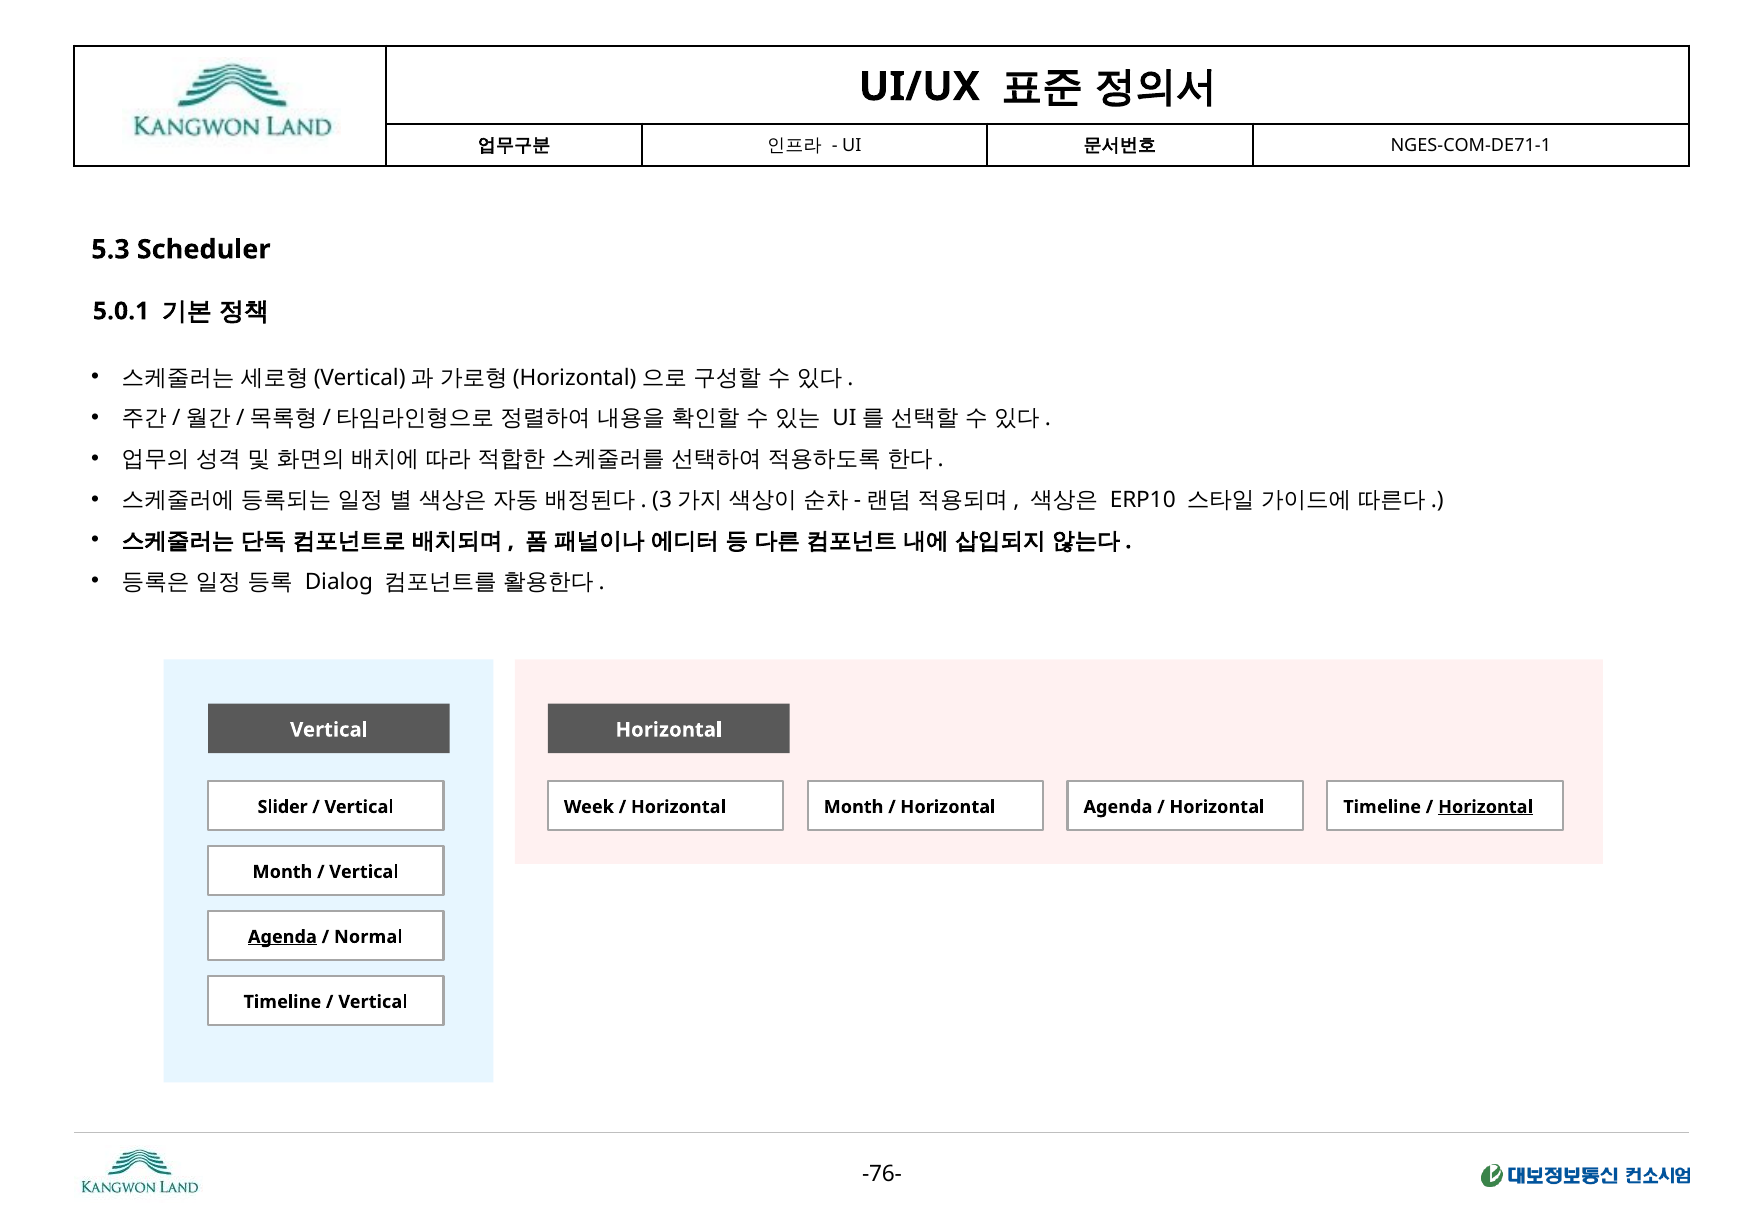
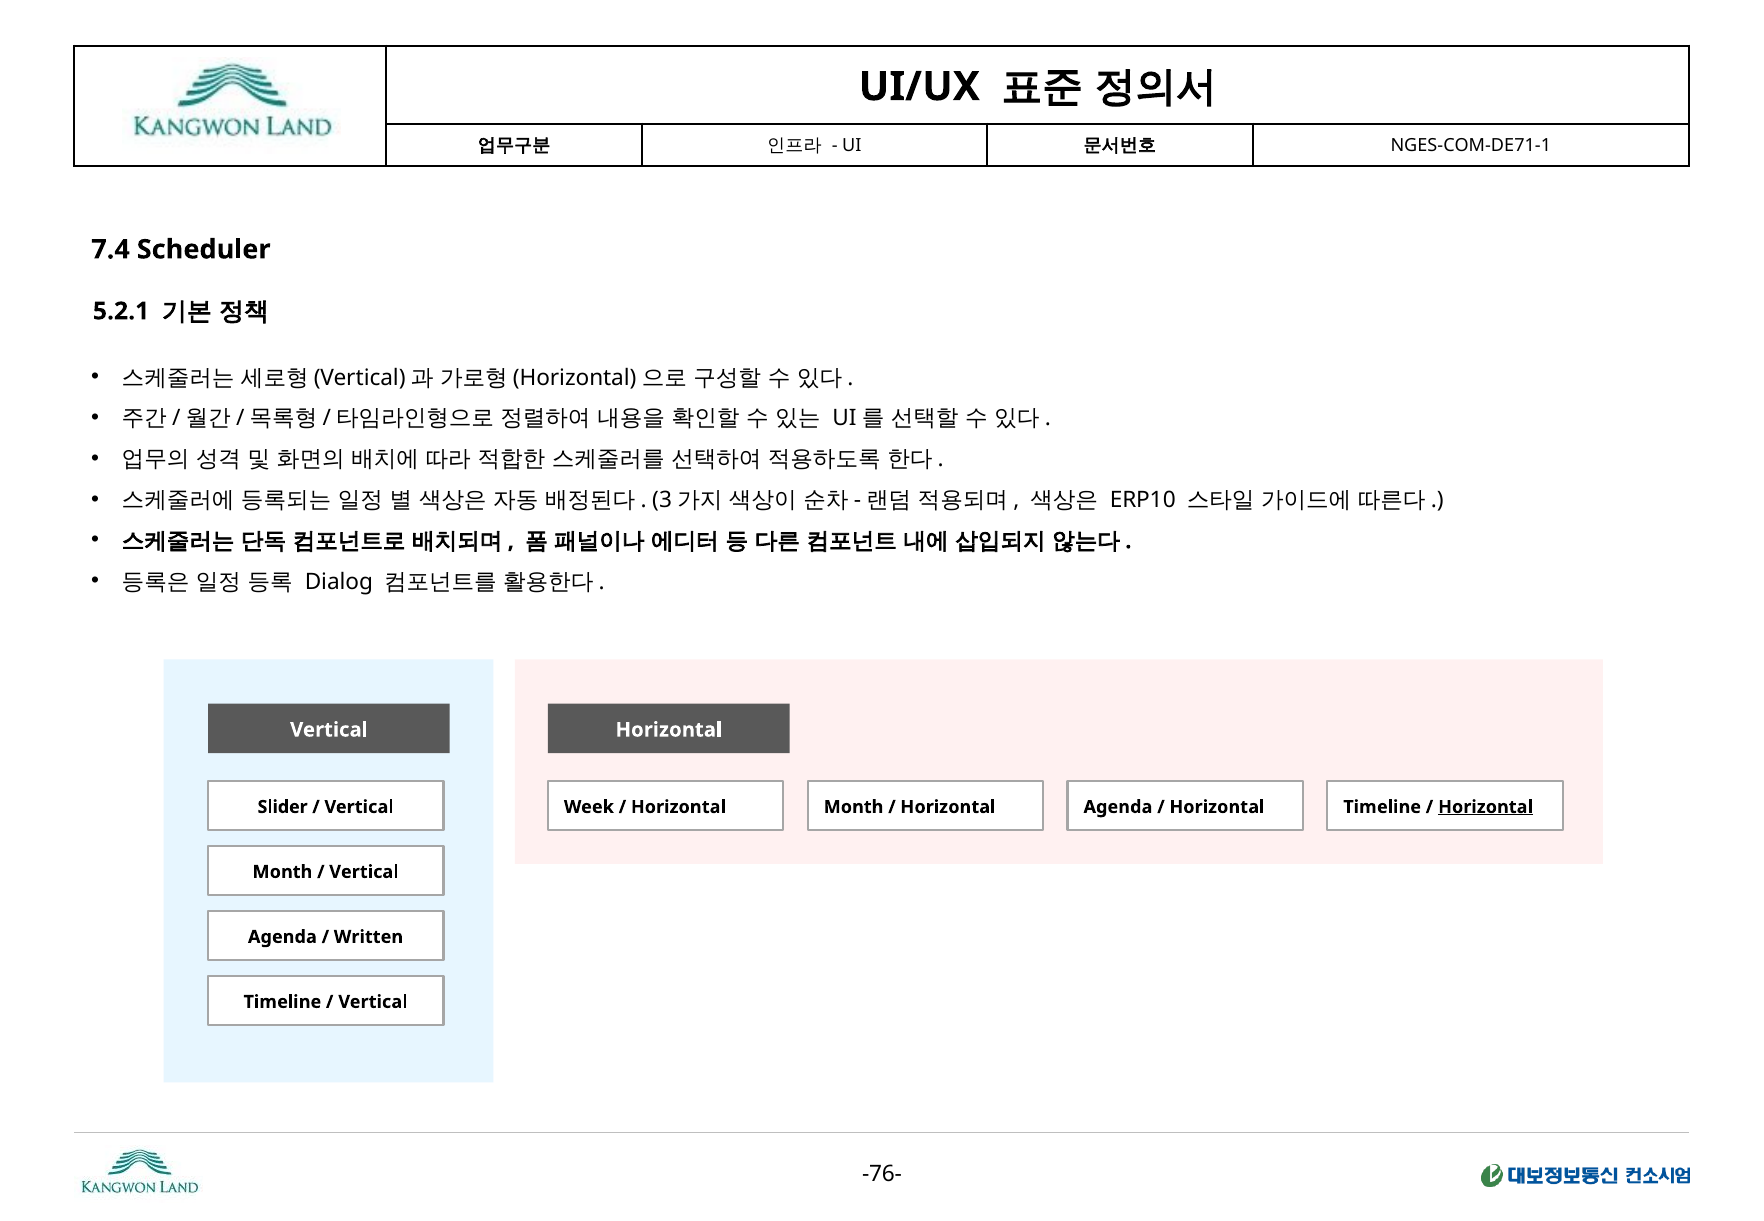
5.3: 5.3 -> 7.4 (111, 250)
5.0.1: 5.0.1 -> 5.2.1 (121, 311)
Agenda underline: present -> none (282, 937)
Normal: Normal -> Written (368, 937)
